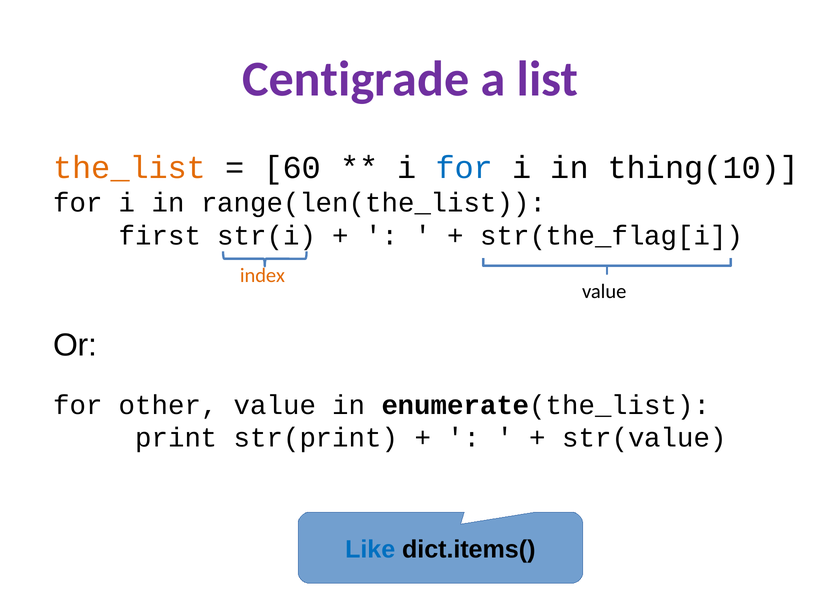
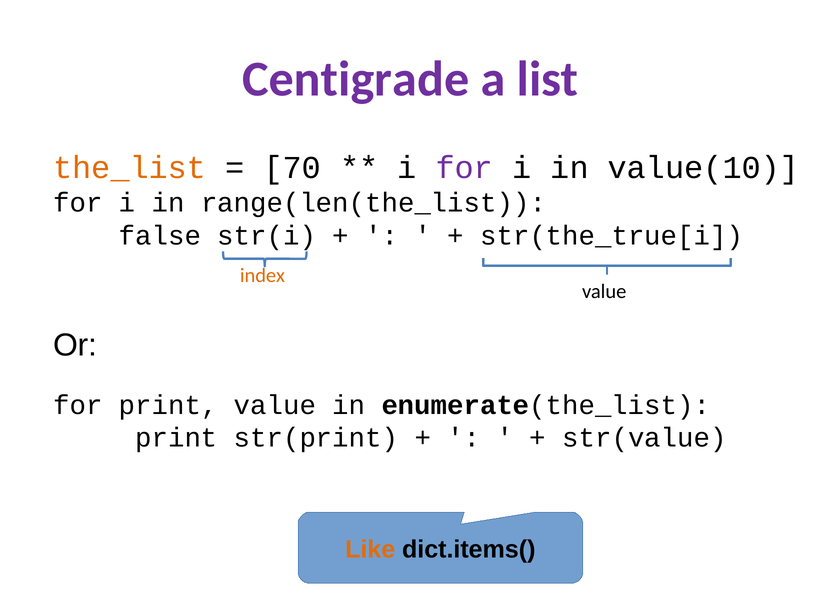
60: 60 -> 70 (292, 168)
for colour: blue -> purple (464, 168)
thing(10: thing(10 -> value(10 (703, 168)
first: first -> false (160, 236)
str(the_flag[i: str(the_flag[i -> str(the_true[i (612, 236)
for other: other -> print (168, 406)
Like colour: blue -> orange (370, 550)
